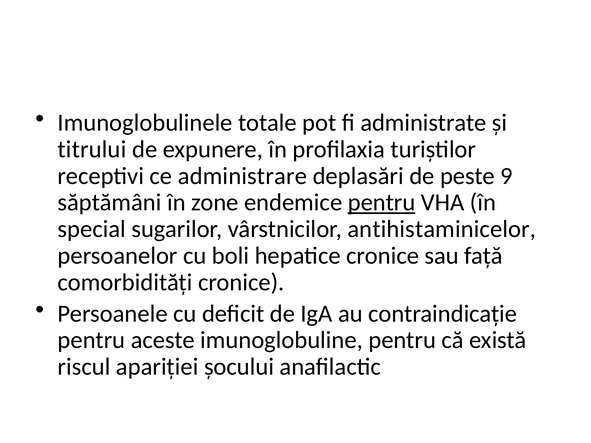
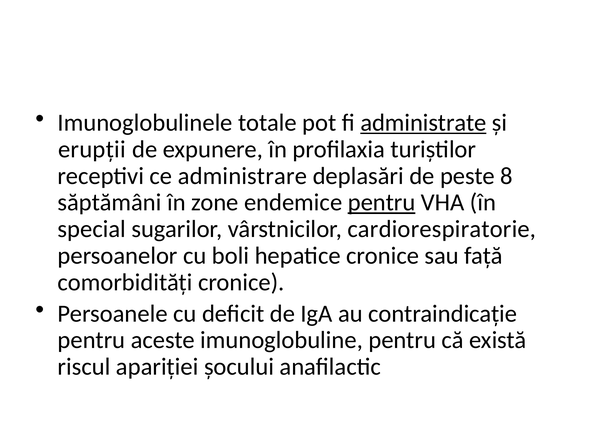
administrate underline: none -> present (423, 123)
titrului: titrului -> erupţii (92, 149)
9: 9 -> 8 (507, 176)
antihistaminicelor: antihistaminicelor -> cardiorespiratorie (442, 229)
